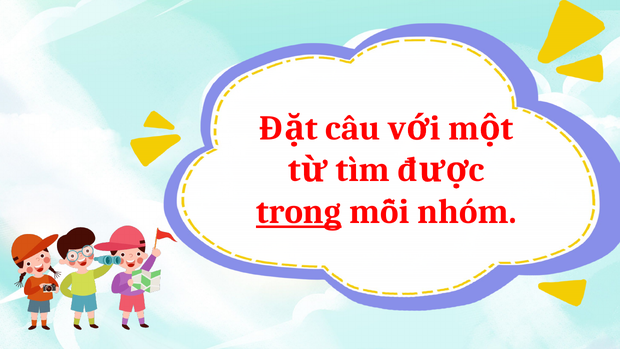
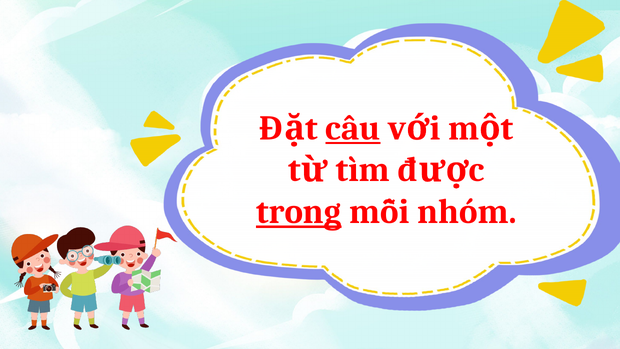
câu underline: none -> present (353, 128)
